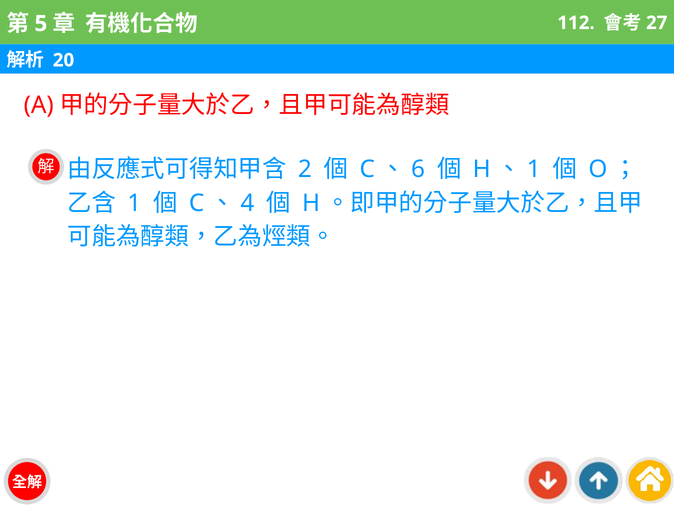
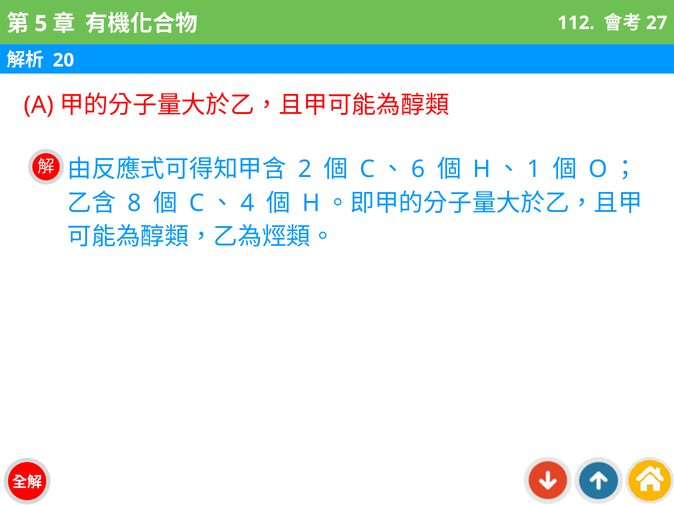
1: 1 -> 8 (134, 203)
